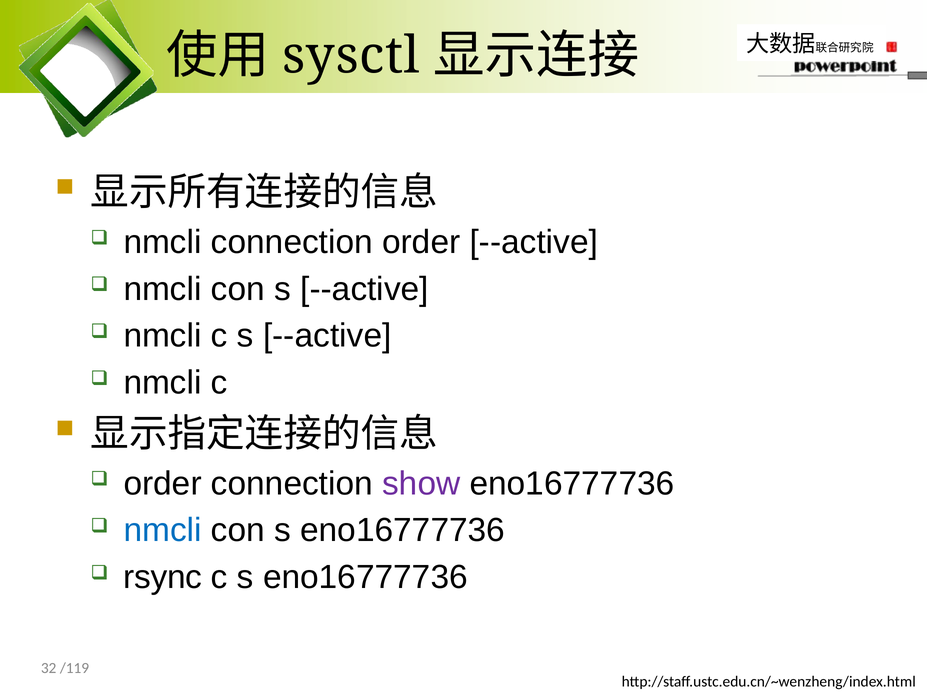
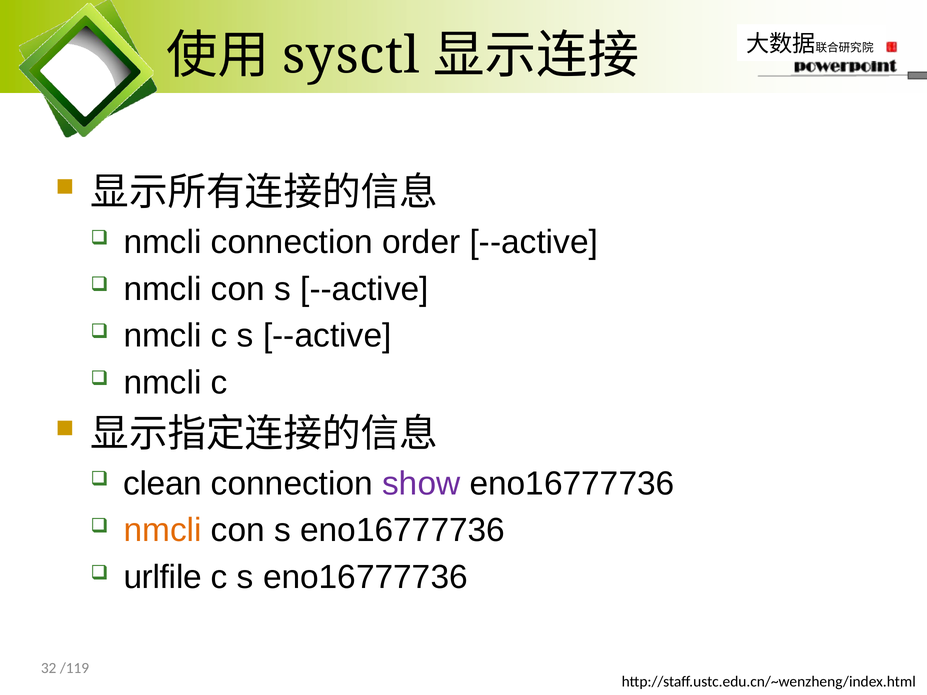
order: order -> clean (163, 484)
nmcli colour: blue -> orange (163, 531)
rsync: rsync -> urlfile (163, 577)
